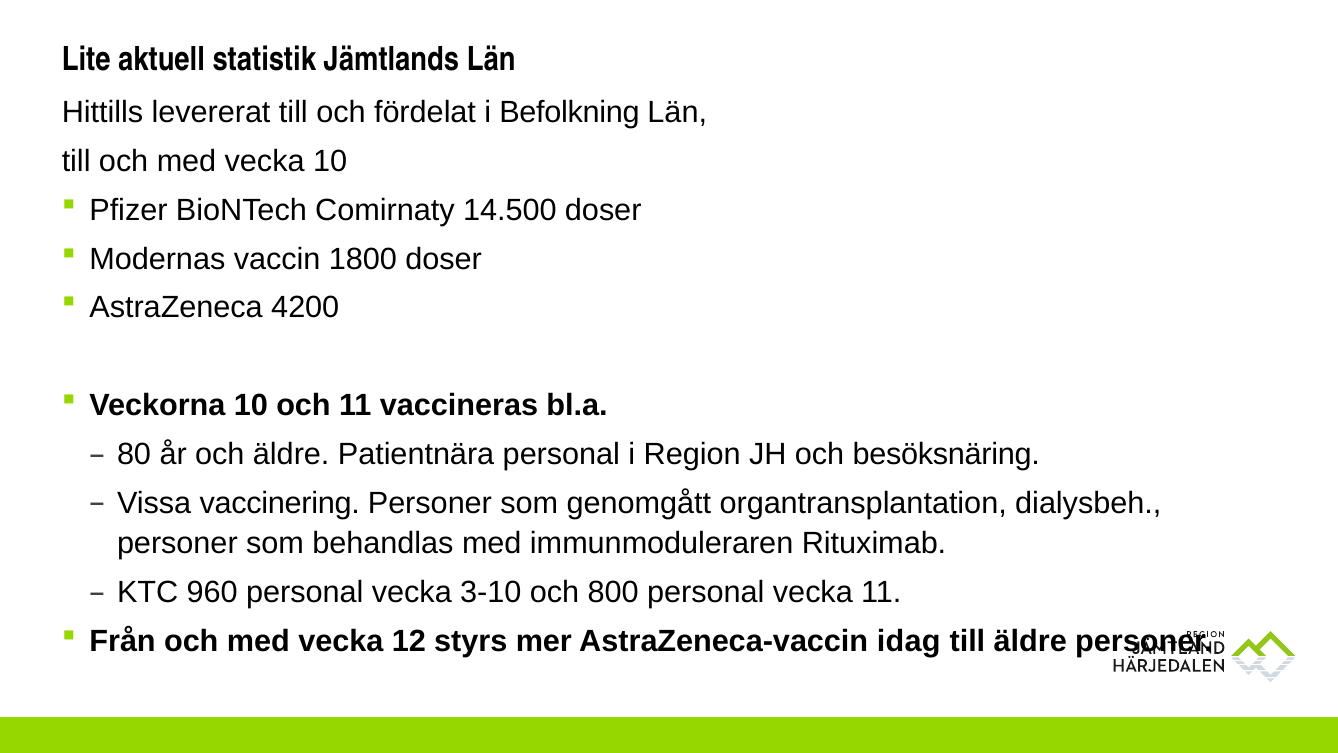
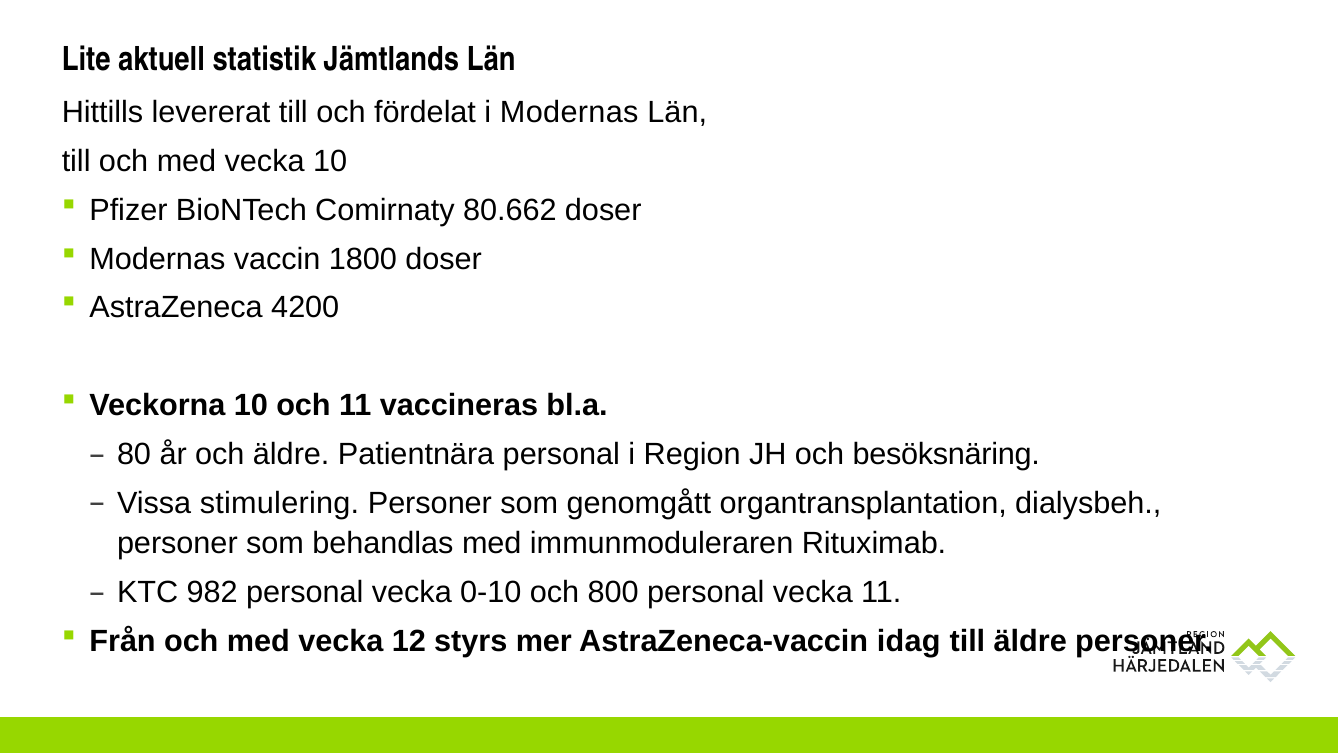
i Befolkning: Befolkning -> Modernas (569, 112)
14.500: 14.500 -> 80.662 (510, 210)
vaccinering: vaccinering -> stimulering (279, 503)
960: 960 -> 982 (212, 592)
3-10: 3-10 -> 0-10 (491, 592)
